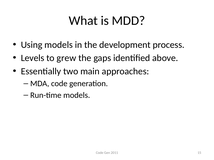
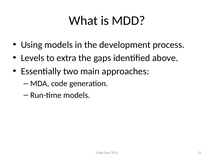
grew: grew -> extra (66, 58)
